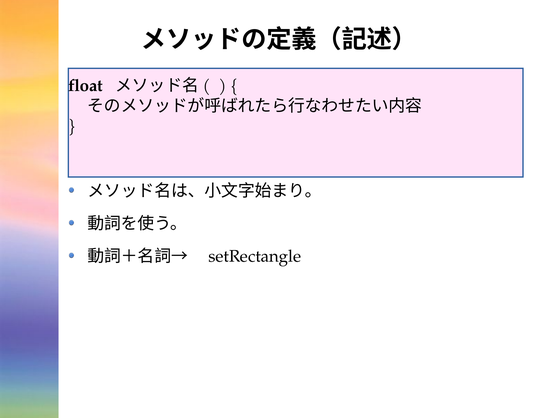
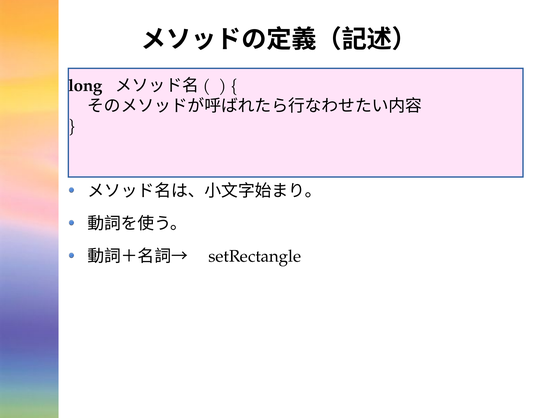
float: float -> long (85, 86)
